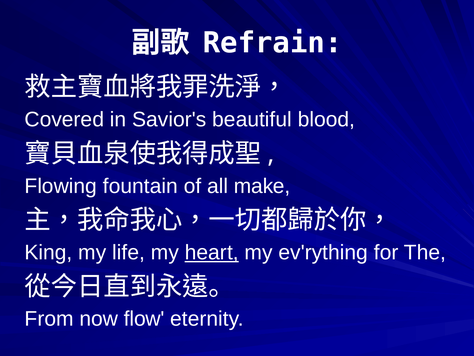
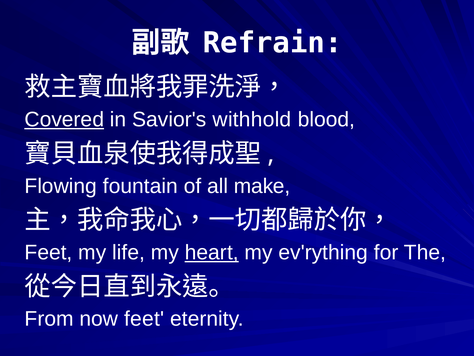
Covered underline: none -> present (64, 119)
beautiful: beautiful -> withhold (252, 119)
King: King -> Feet (48, 252)
now flow: flow -> feet (144, 319)
